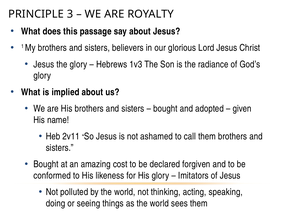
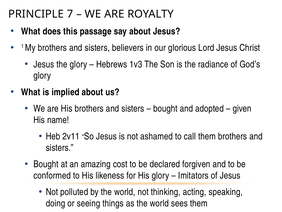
3: 3 -> 7 (70, 14)
